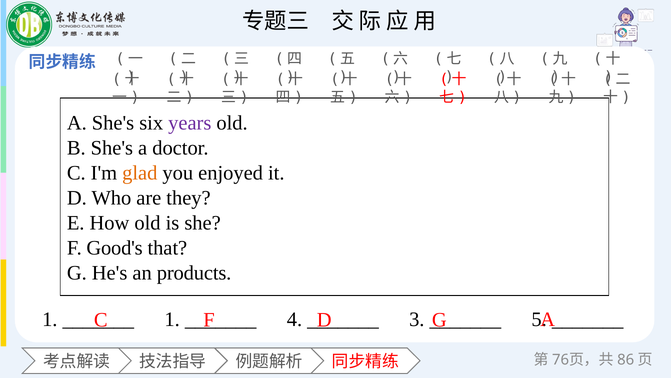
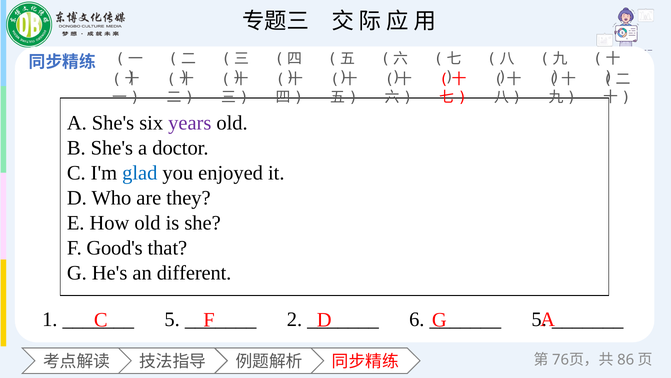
glad colour: orange -> blue (140, 173)
products: products -> different (194, 273)
1: 1 -> 5 (172, 319)
4: 4 -> 2 (294, 319)
3: 3 -> 6 (417, 319)
